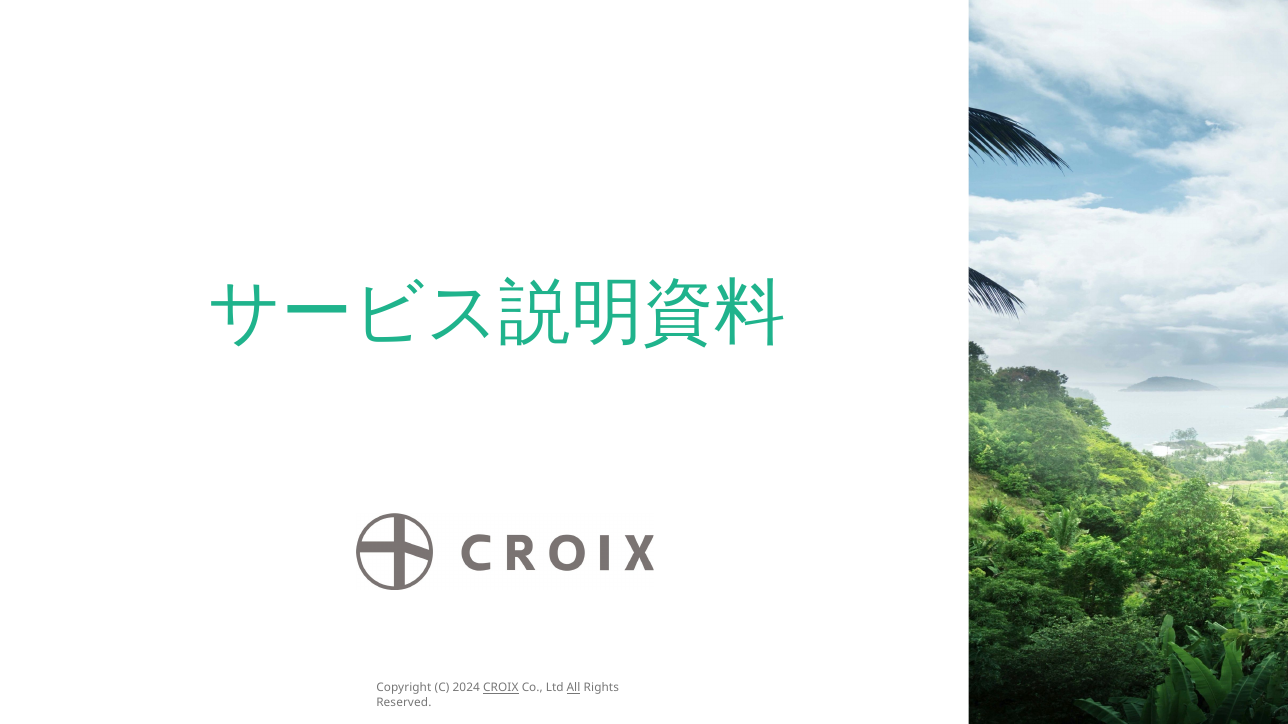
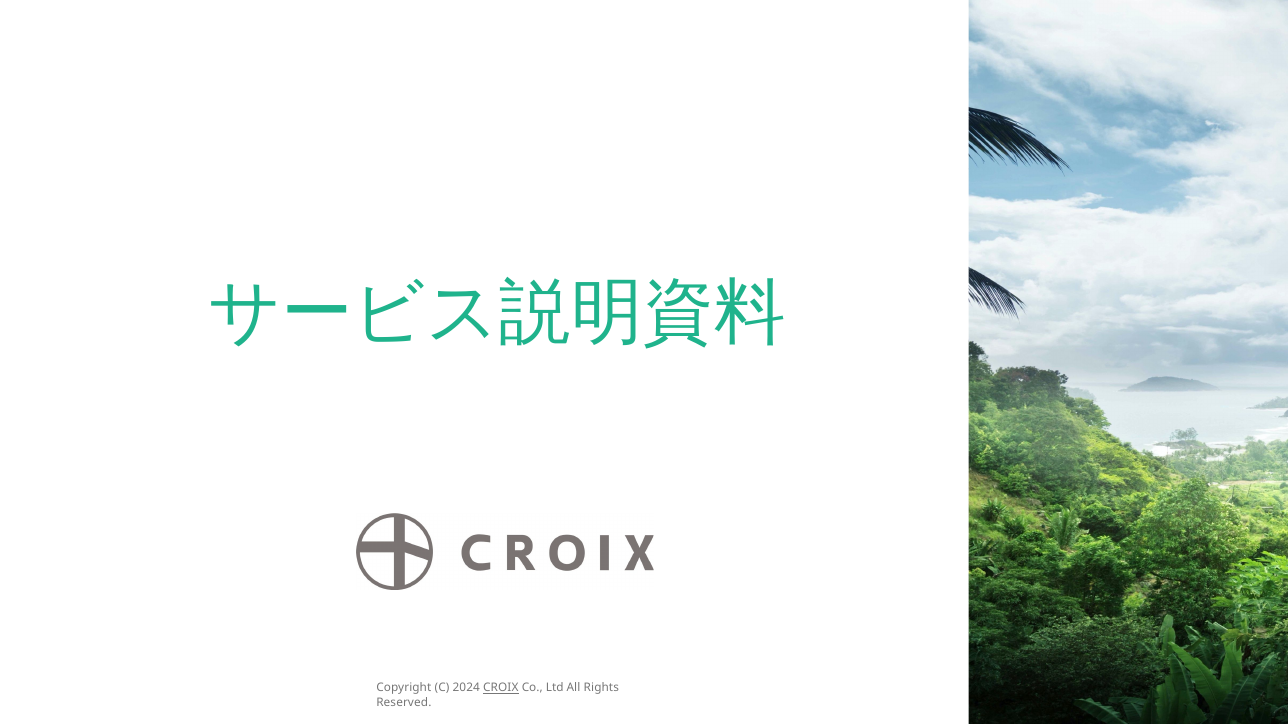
All underline: present -> none (573, 689)
